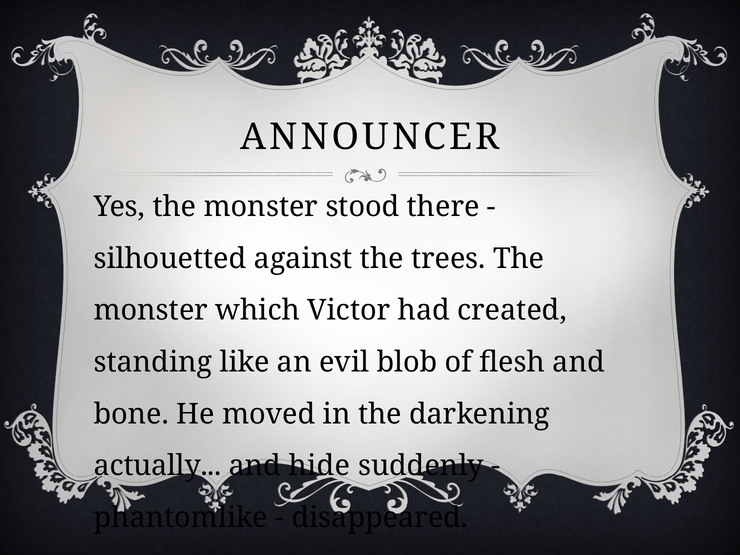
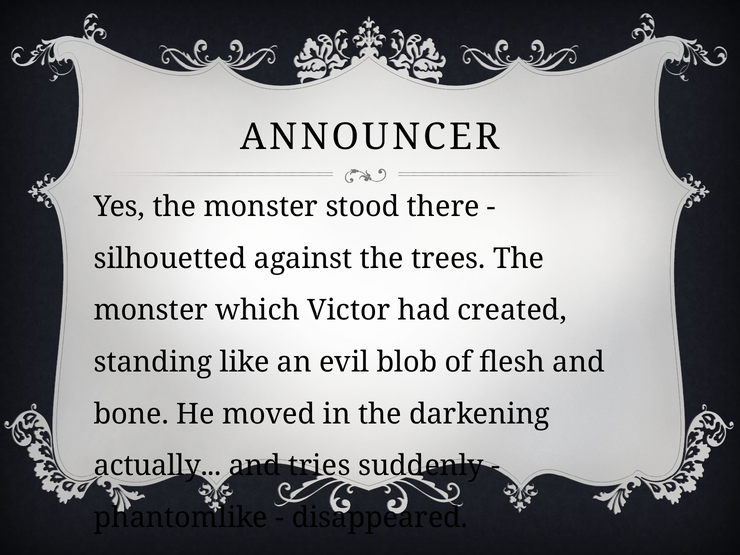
hide: hide -> tries (319, 466)
